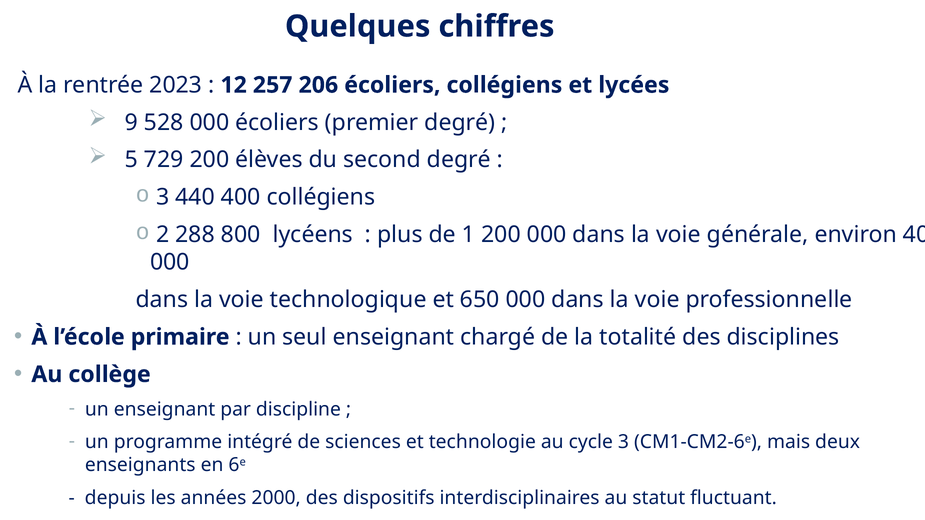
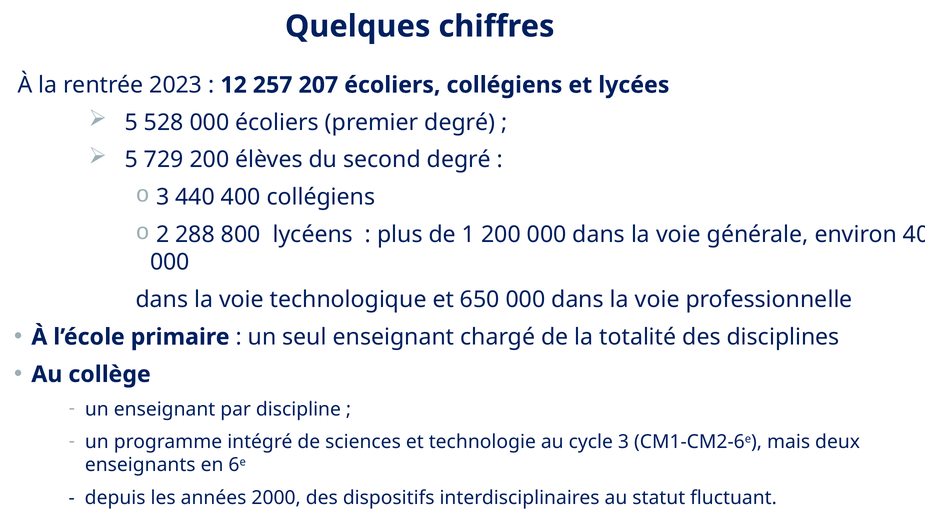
206: 206 -> 207 (318, 85)
9: 9 -> 5 (131, 123)
